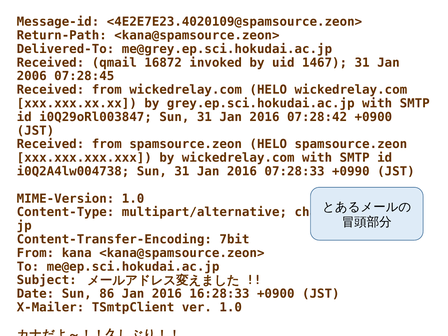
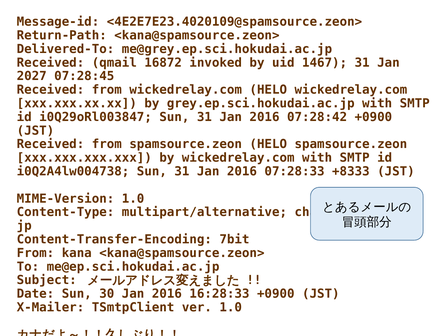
2006: 2006 -> 2027 (32, 76)
+0990: +0990 -> +8333 (351, 171)
86: 86 -> 30 (107, 294)
